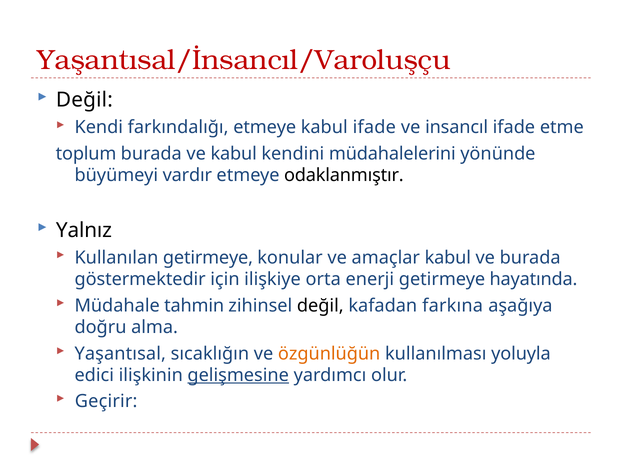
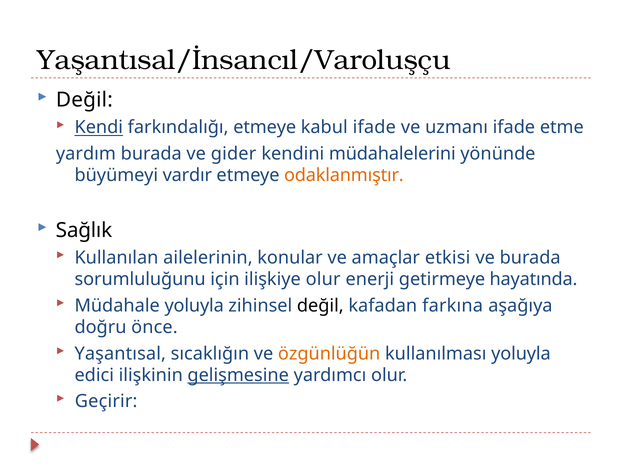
Yaşantısal/İnsancıl/Varoluşçu colour: red -> black (244, 60)
Kendi underline: none -> present (99, 127)
insancıl: insancıl -> uzmanı (457, 127)
toplum: toplum -> yardım (86, 153)
ve kabul: kabul -> gider (234, 153)
odaklanmıştır colour: black -> orange (344, 175)
Yalnız: Yalnız -> Sağlık (84, 230)
Kullanılan getirmeye: getirmeye -> ailelerinin (208, 257)
amaçlar kabul: kabul -> etkisi (448, 257)
göstermektedir: göstermektedir -> sorumluluğunu (140, 279)
ilişkiye orta: orta -> olur (323, 279)
Müdahale tahmin: tahmin -> yoluyla (194, 305)
alma: alma -> önce (154, 327)
